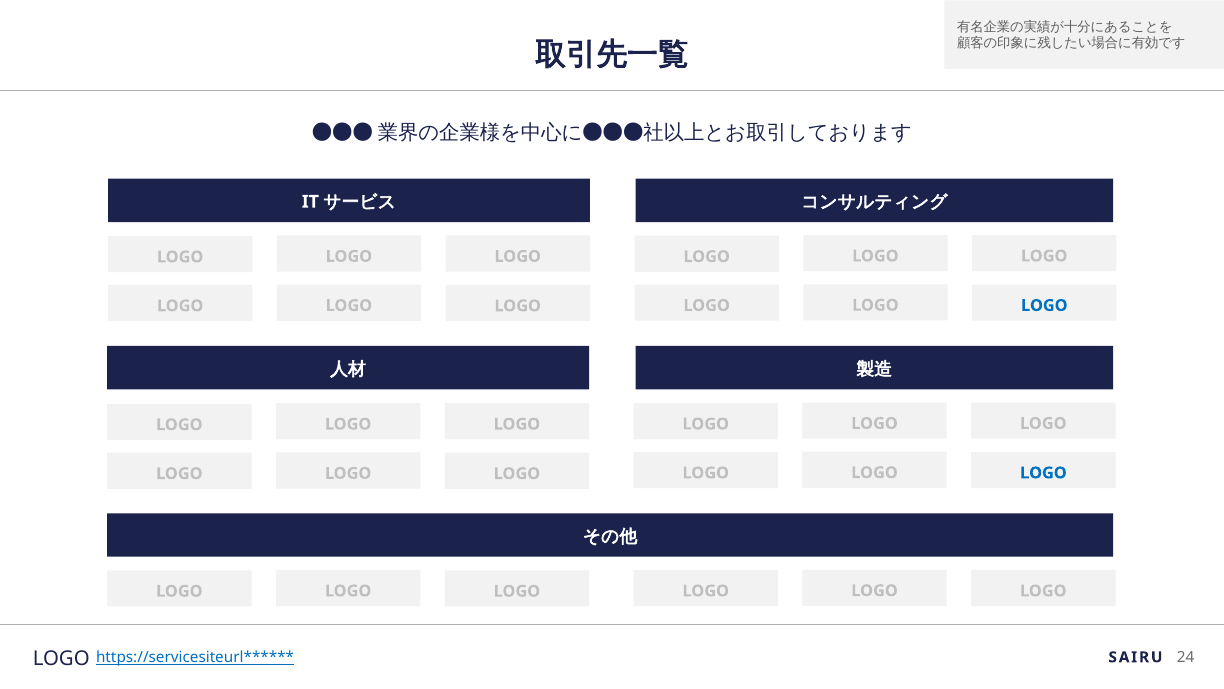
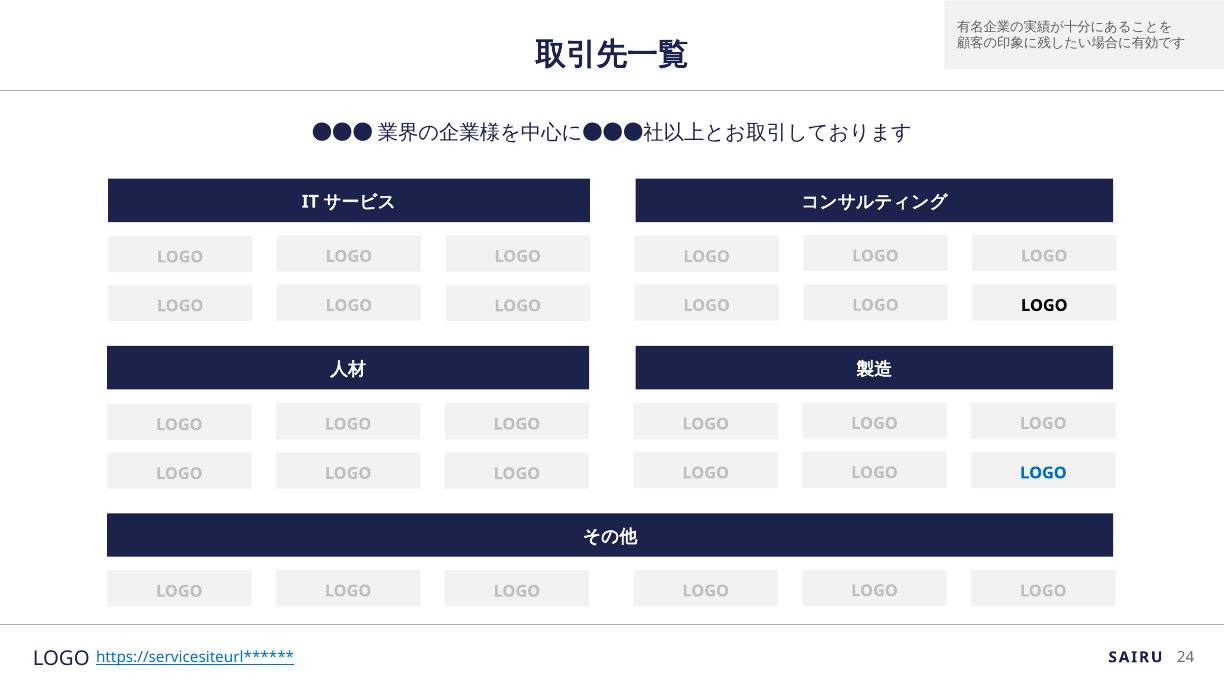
LOGO colour: blue -> black (1044, 305)
